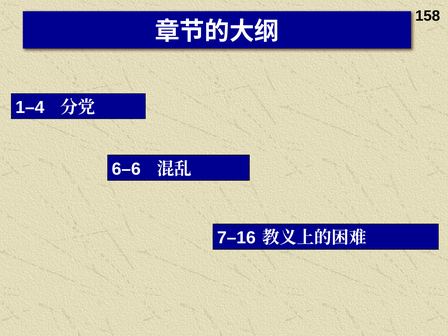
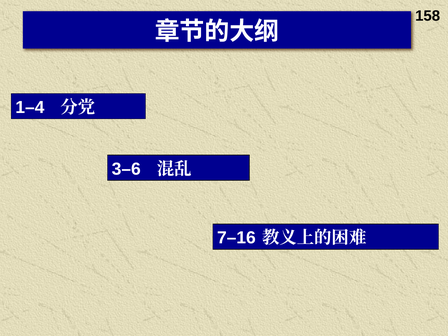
6–6: 6–6 -> 3–6 (126, 169)
